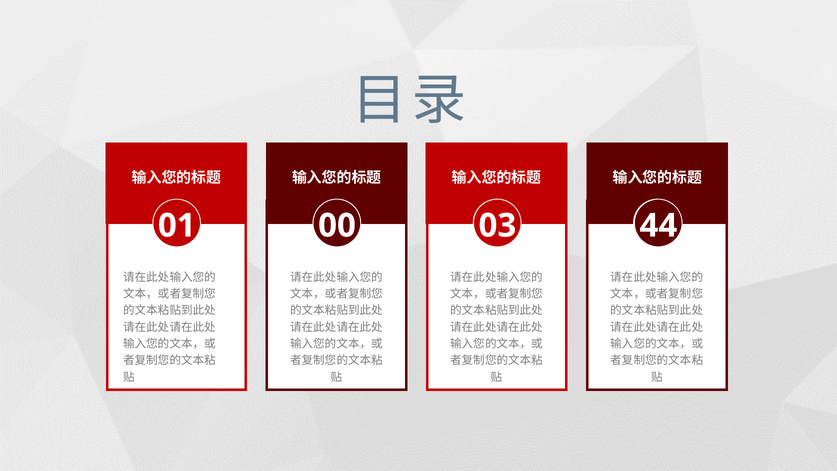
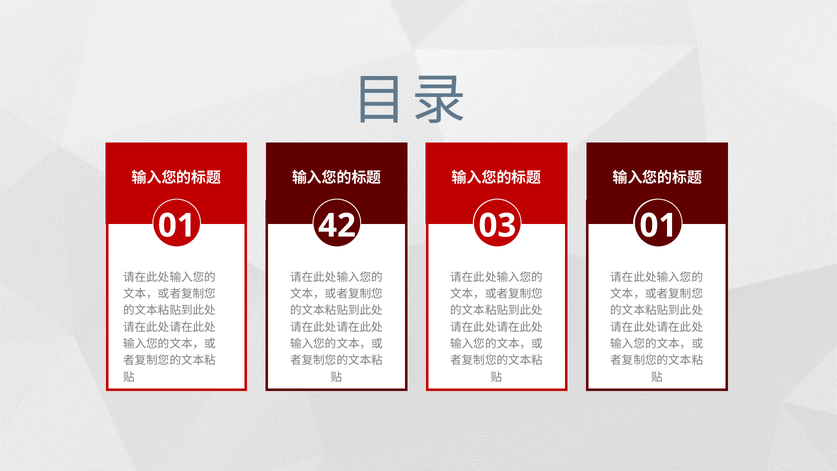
00: 00 -> 42 (337, 226)
03 44: 44 -> 01 (658, 226)
